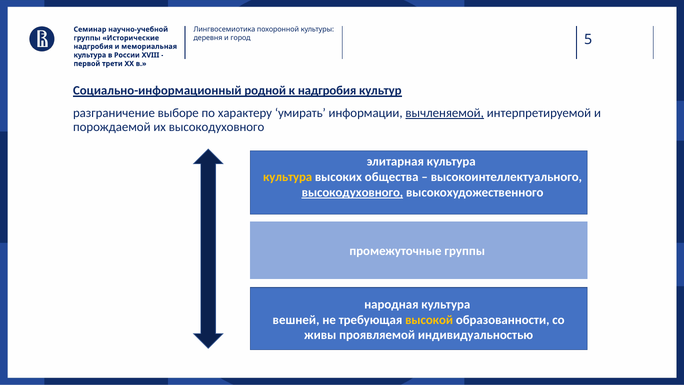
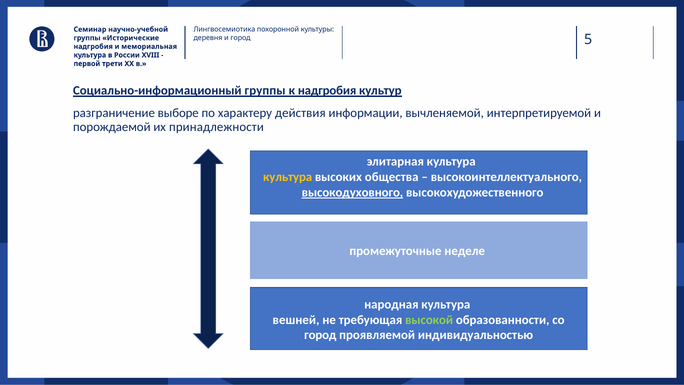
Социально-информационный родной: родной -> группы (265, 91)
ʻумиратьʼ: ʻумиратьʼ -> действия (300, 113)
вычленяемой underline: present -> none (445, 113)
их высокодуховного: высокодуховного -> принадлежности (216, 127)
промежуточные группы: группы -> неделе (465, 251)
высокой colour: yellow -> light green (429, 320)
живы: живы -> город (320, 335)
